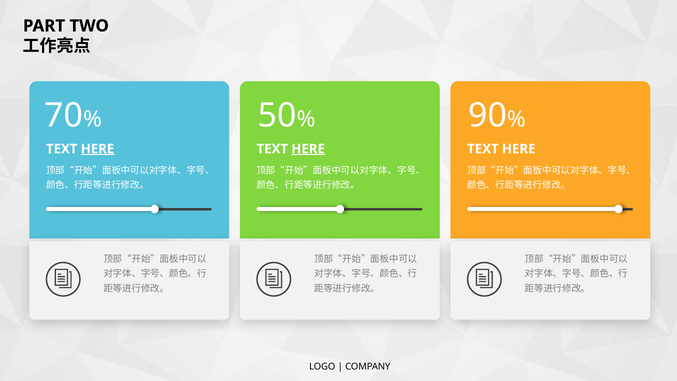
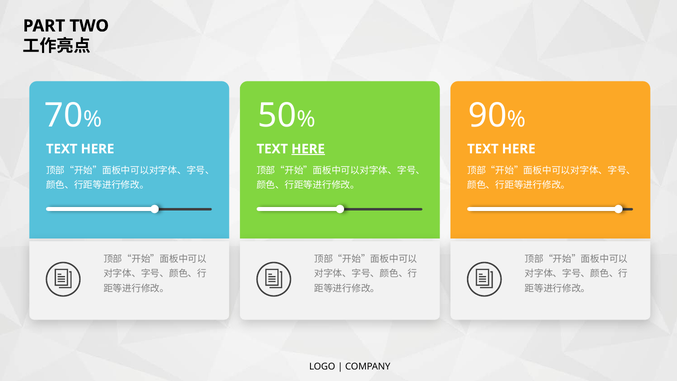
HERE underline: present -> none (98, 149)
